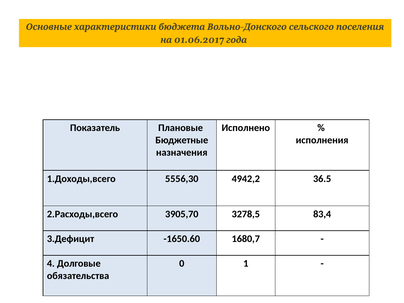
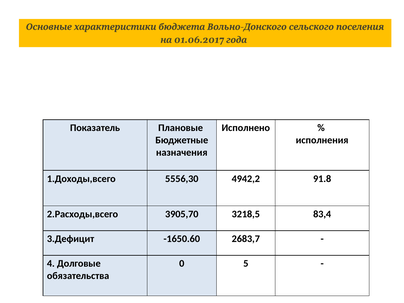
36.5: 36.5 -> 91.8 (322, 179)
3278,5: 3278,5 -> 3218,5 (246, 214)
1680,7: 1680,7 -> 2683,7 (246, 239)
1: 1 -> 5 (246, 264)
